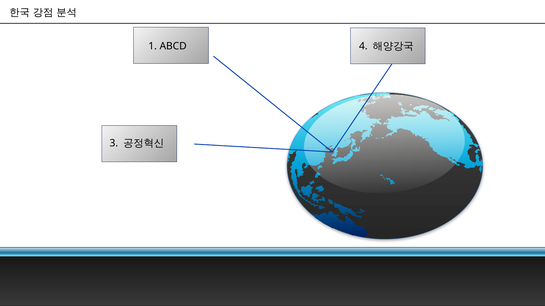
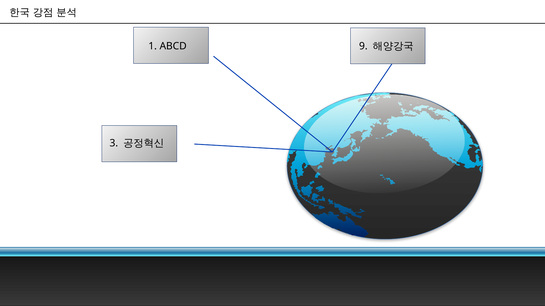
4: 4 -> 9 (363, 46)
